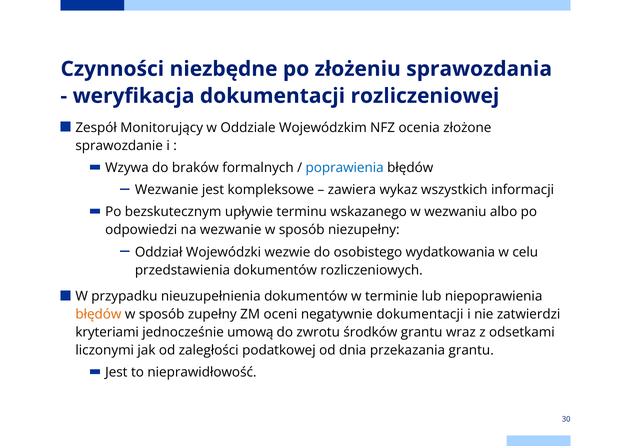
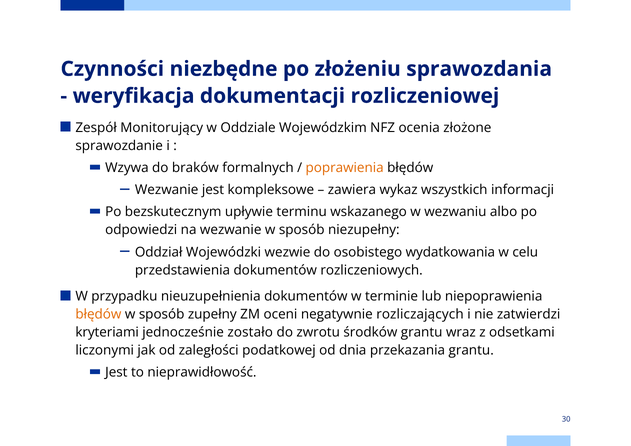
poprawienia colour: blue -> orange (345, 168)
negatywnie dokumentacji: dokumentacji -> rozliczających (420, 314)
umową: umową -> zostało (250, 332)
